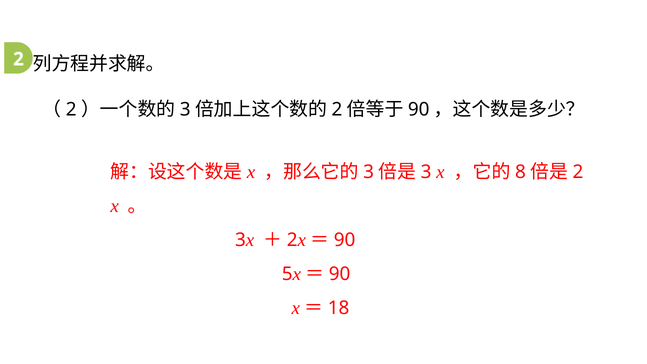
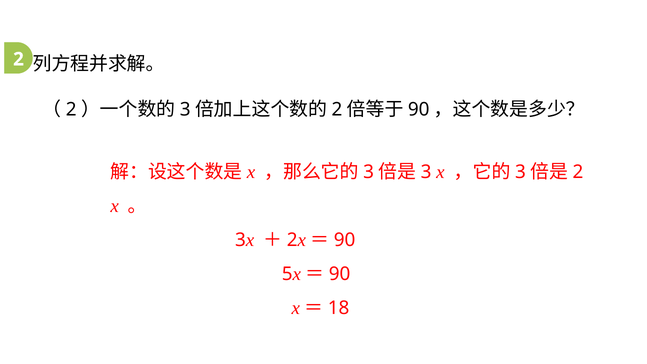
8: 8 -> 3 (520, 172)
